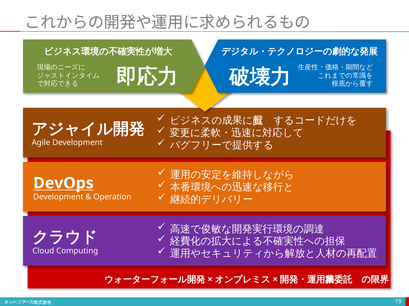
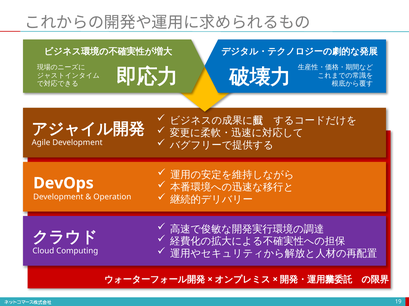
DevOps underline: present -> none (63, 184)
